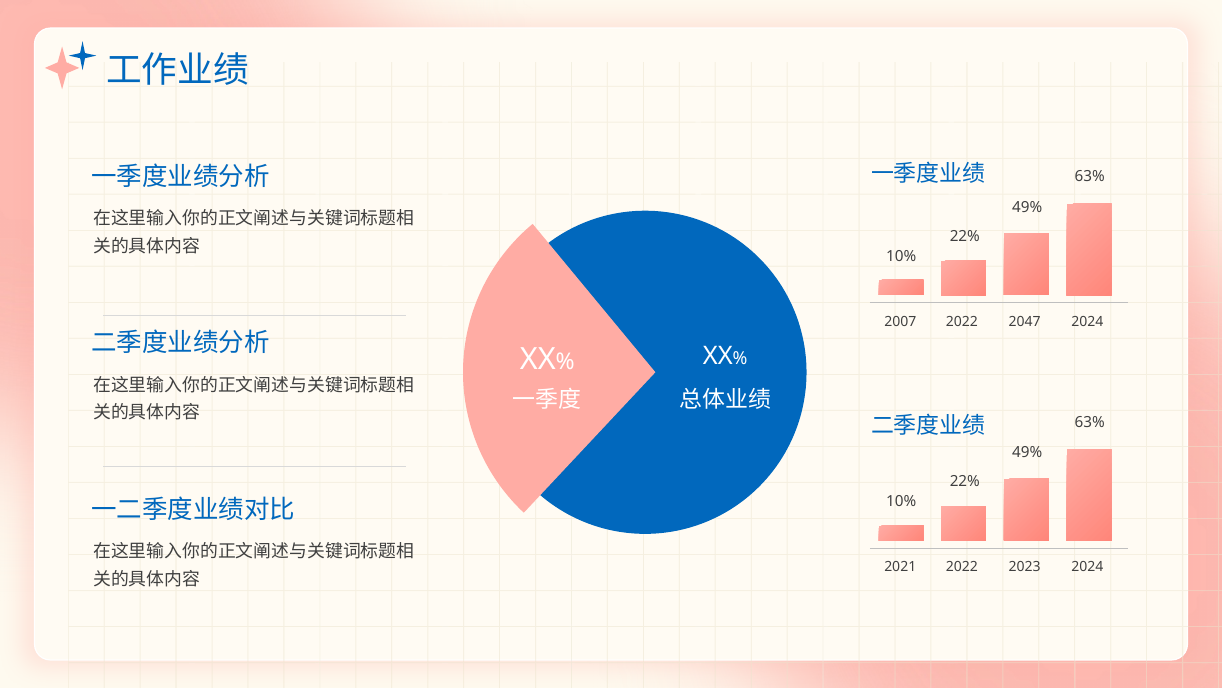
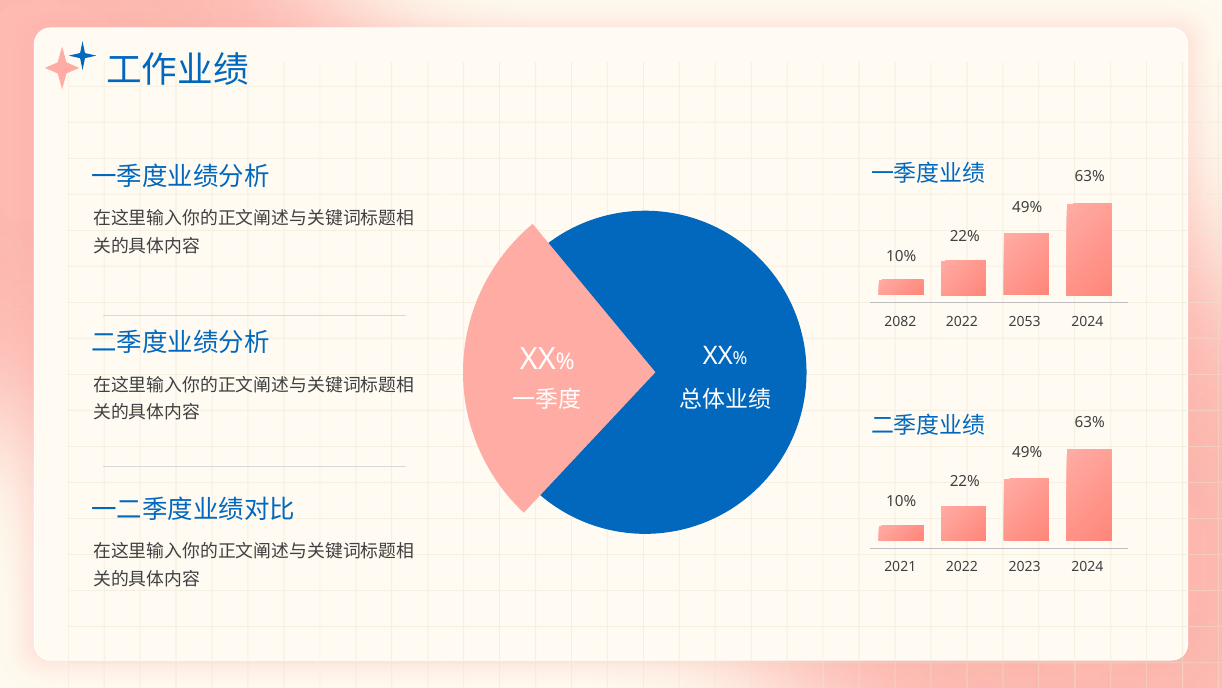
2007: 2007 -> 2082 (900, 321)
2047: 2047 -> 2053 (1025, 321)
